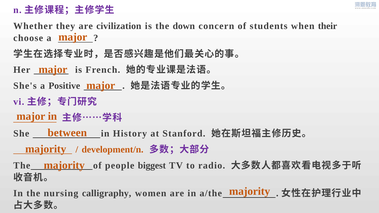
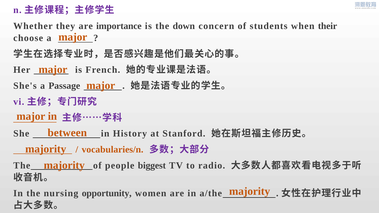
civilization: civilization -> importance (119, 26)
Positive: Positive -> Passage (64, 86)
development/n: development/n -> vocabularies/n (113, 150)
calligraphy: calligraphy -> opportunity (107, 194)
